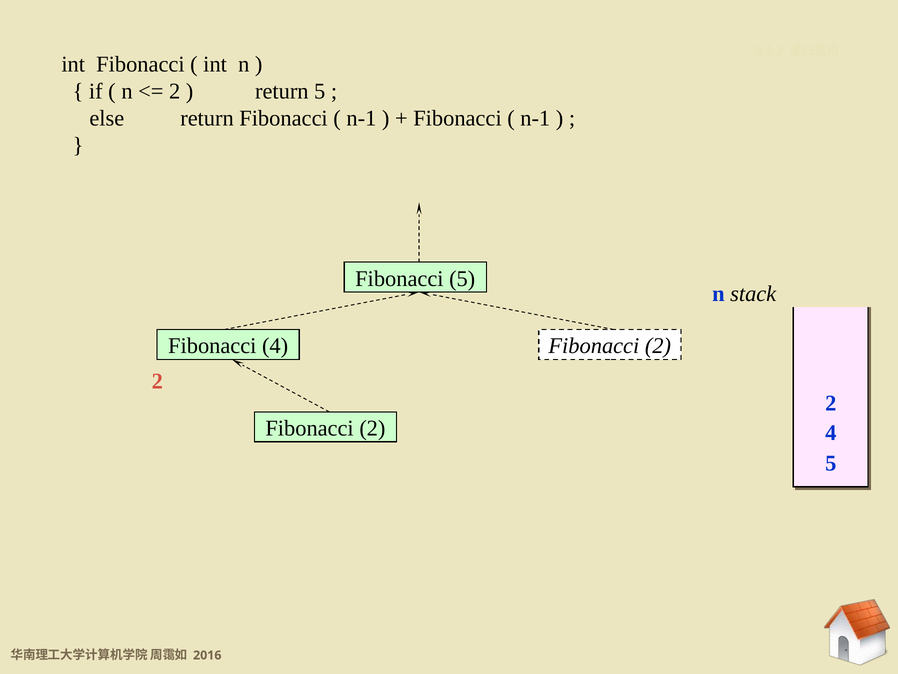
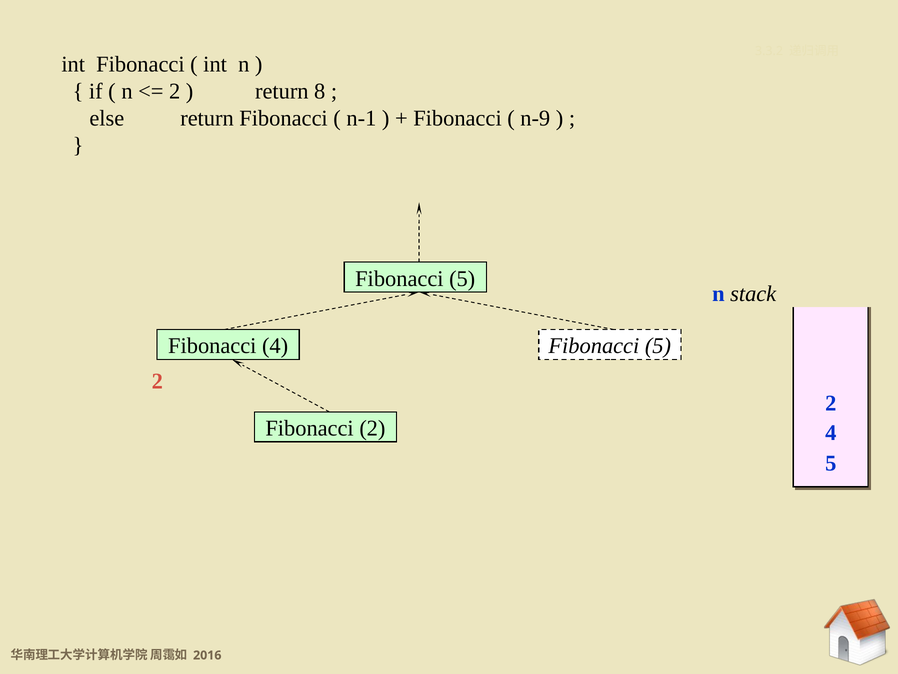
return 5: 5 -> 8 (320, 91)
n-1: n-1 -> n-9 (535, 118)
4 Fibonacci 2: 2 -> 5 (658, 346)
